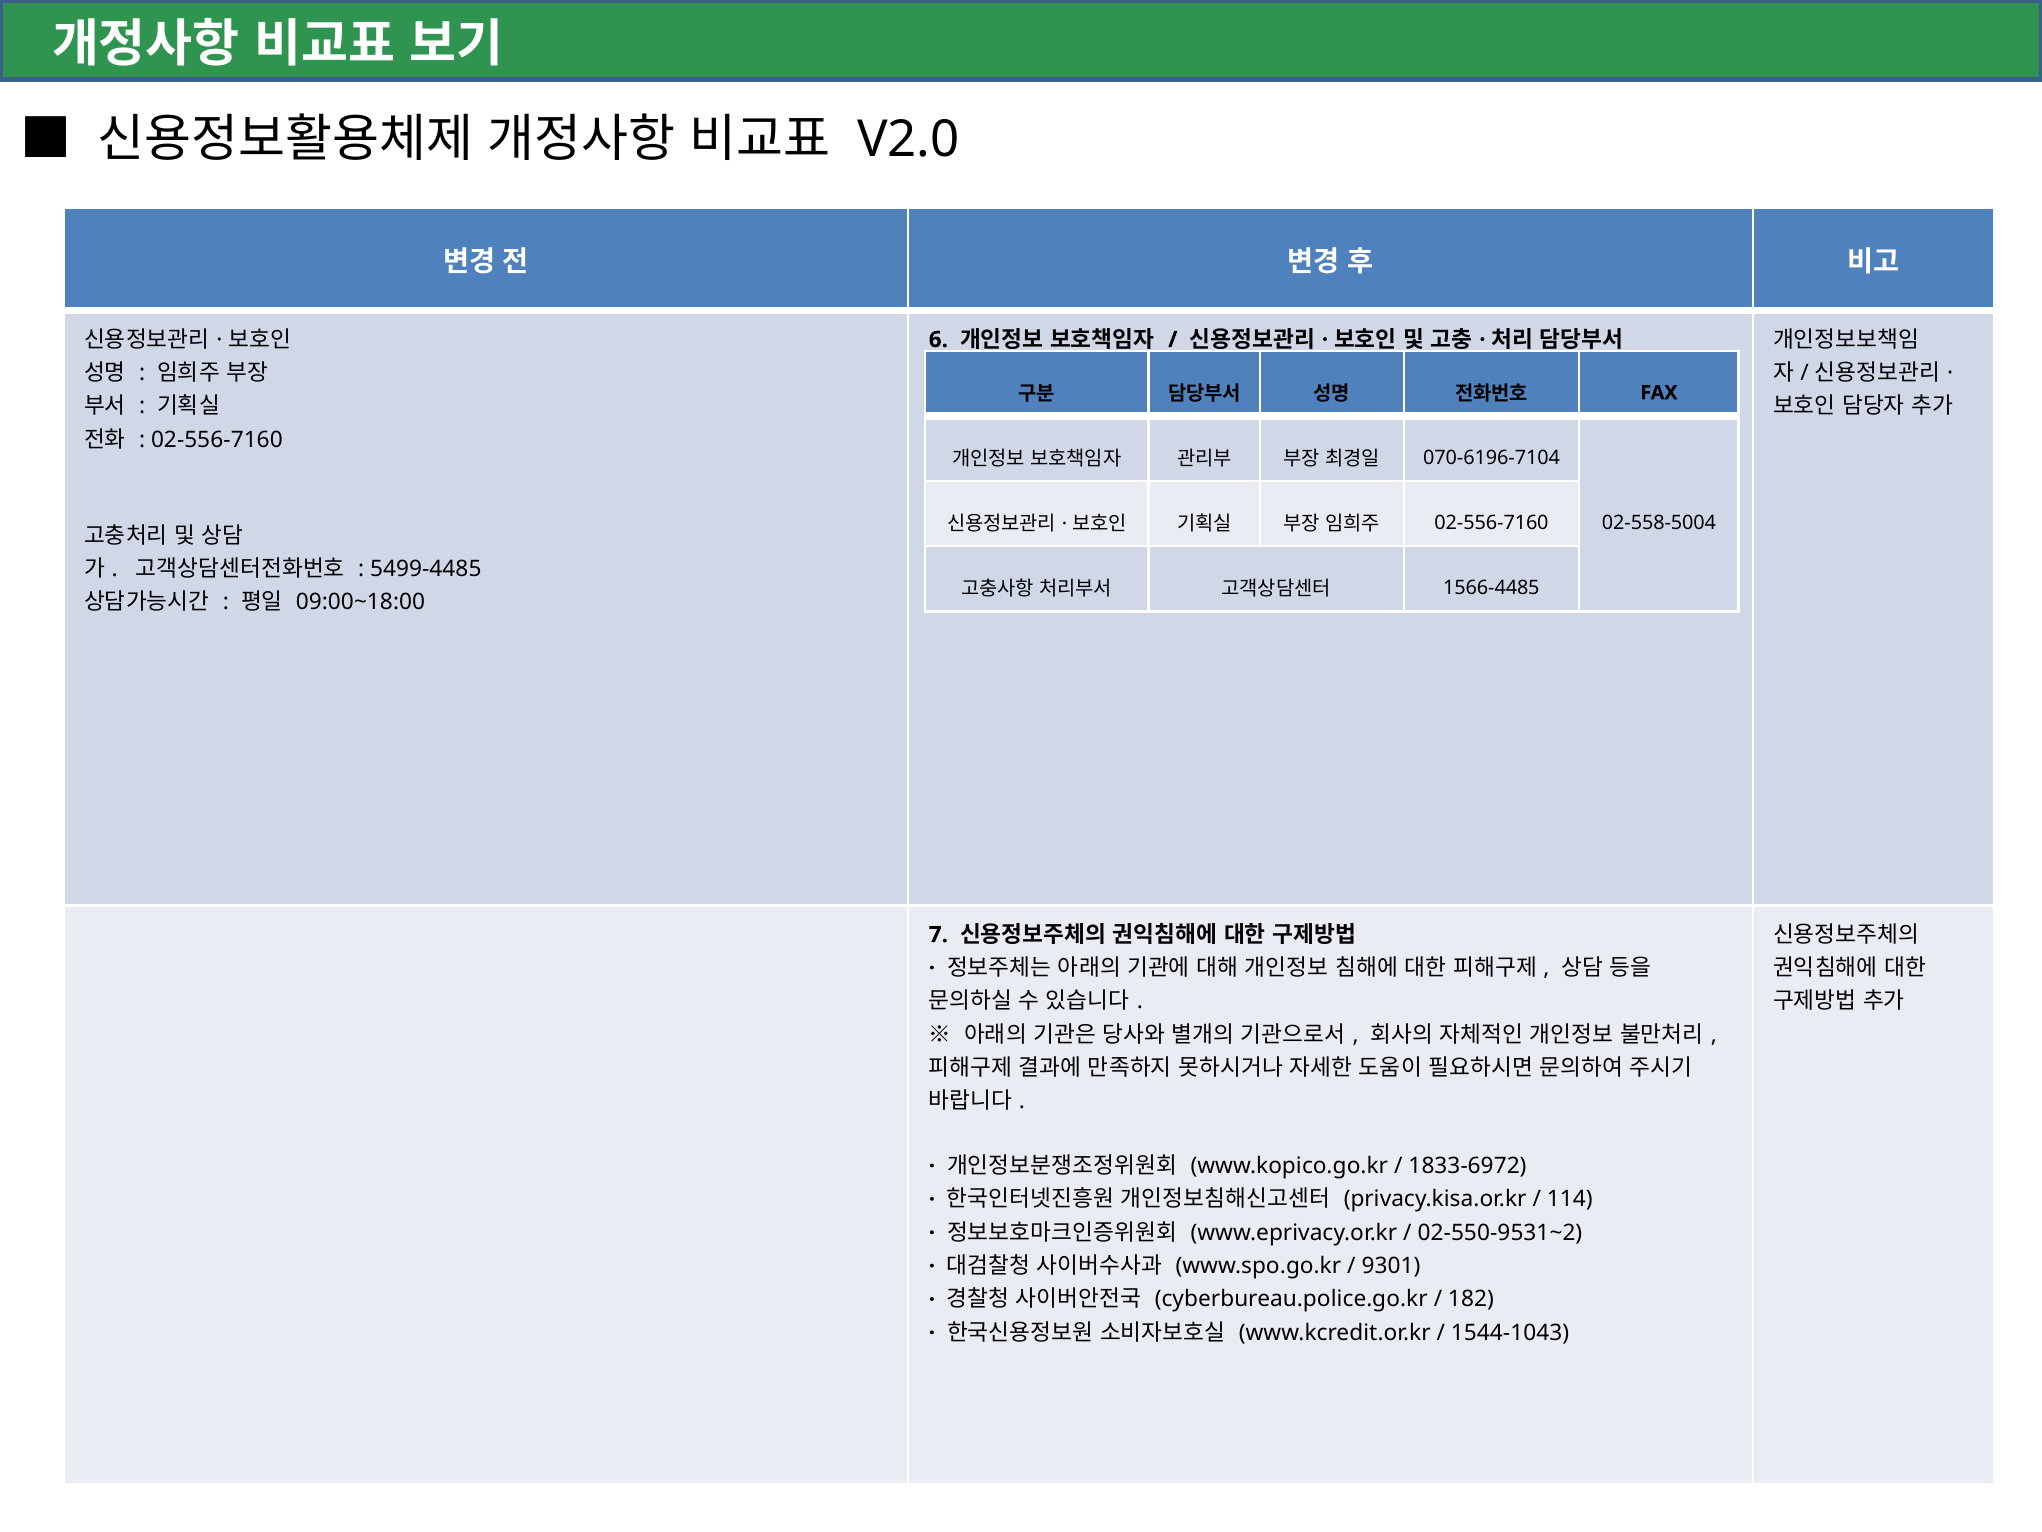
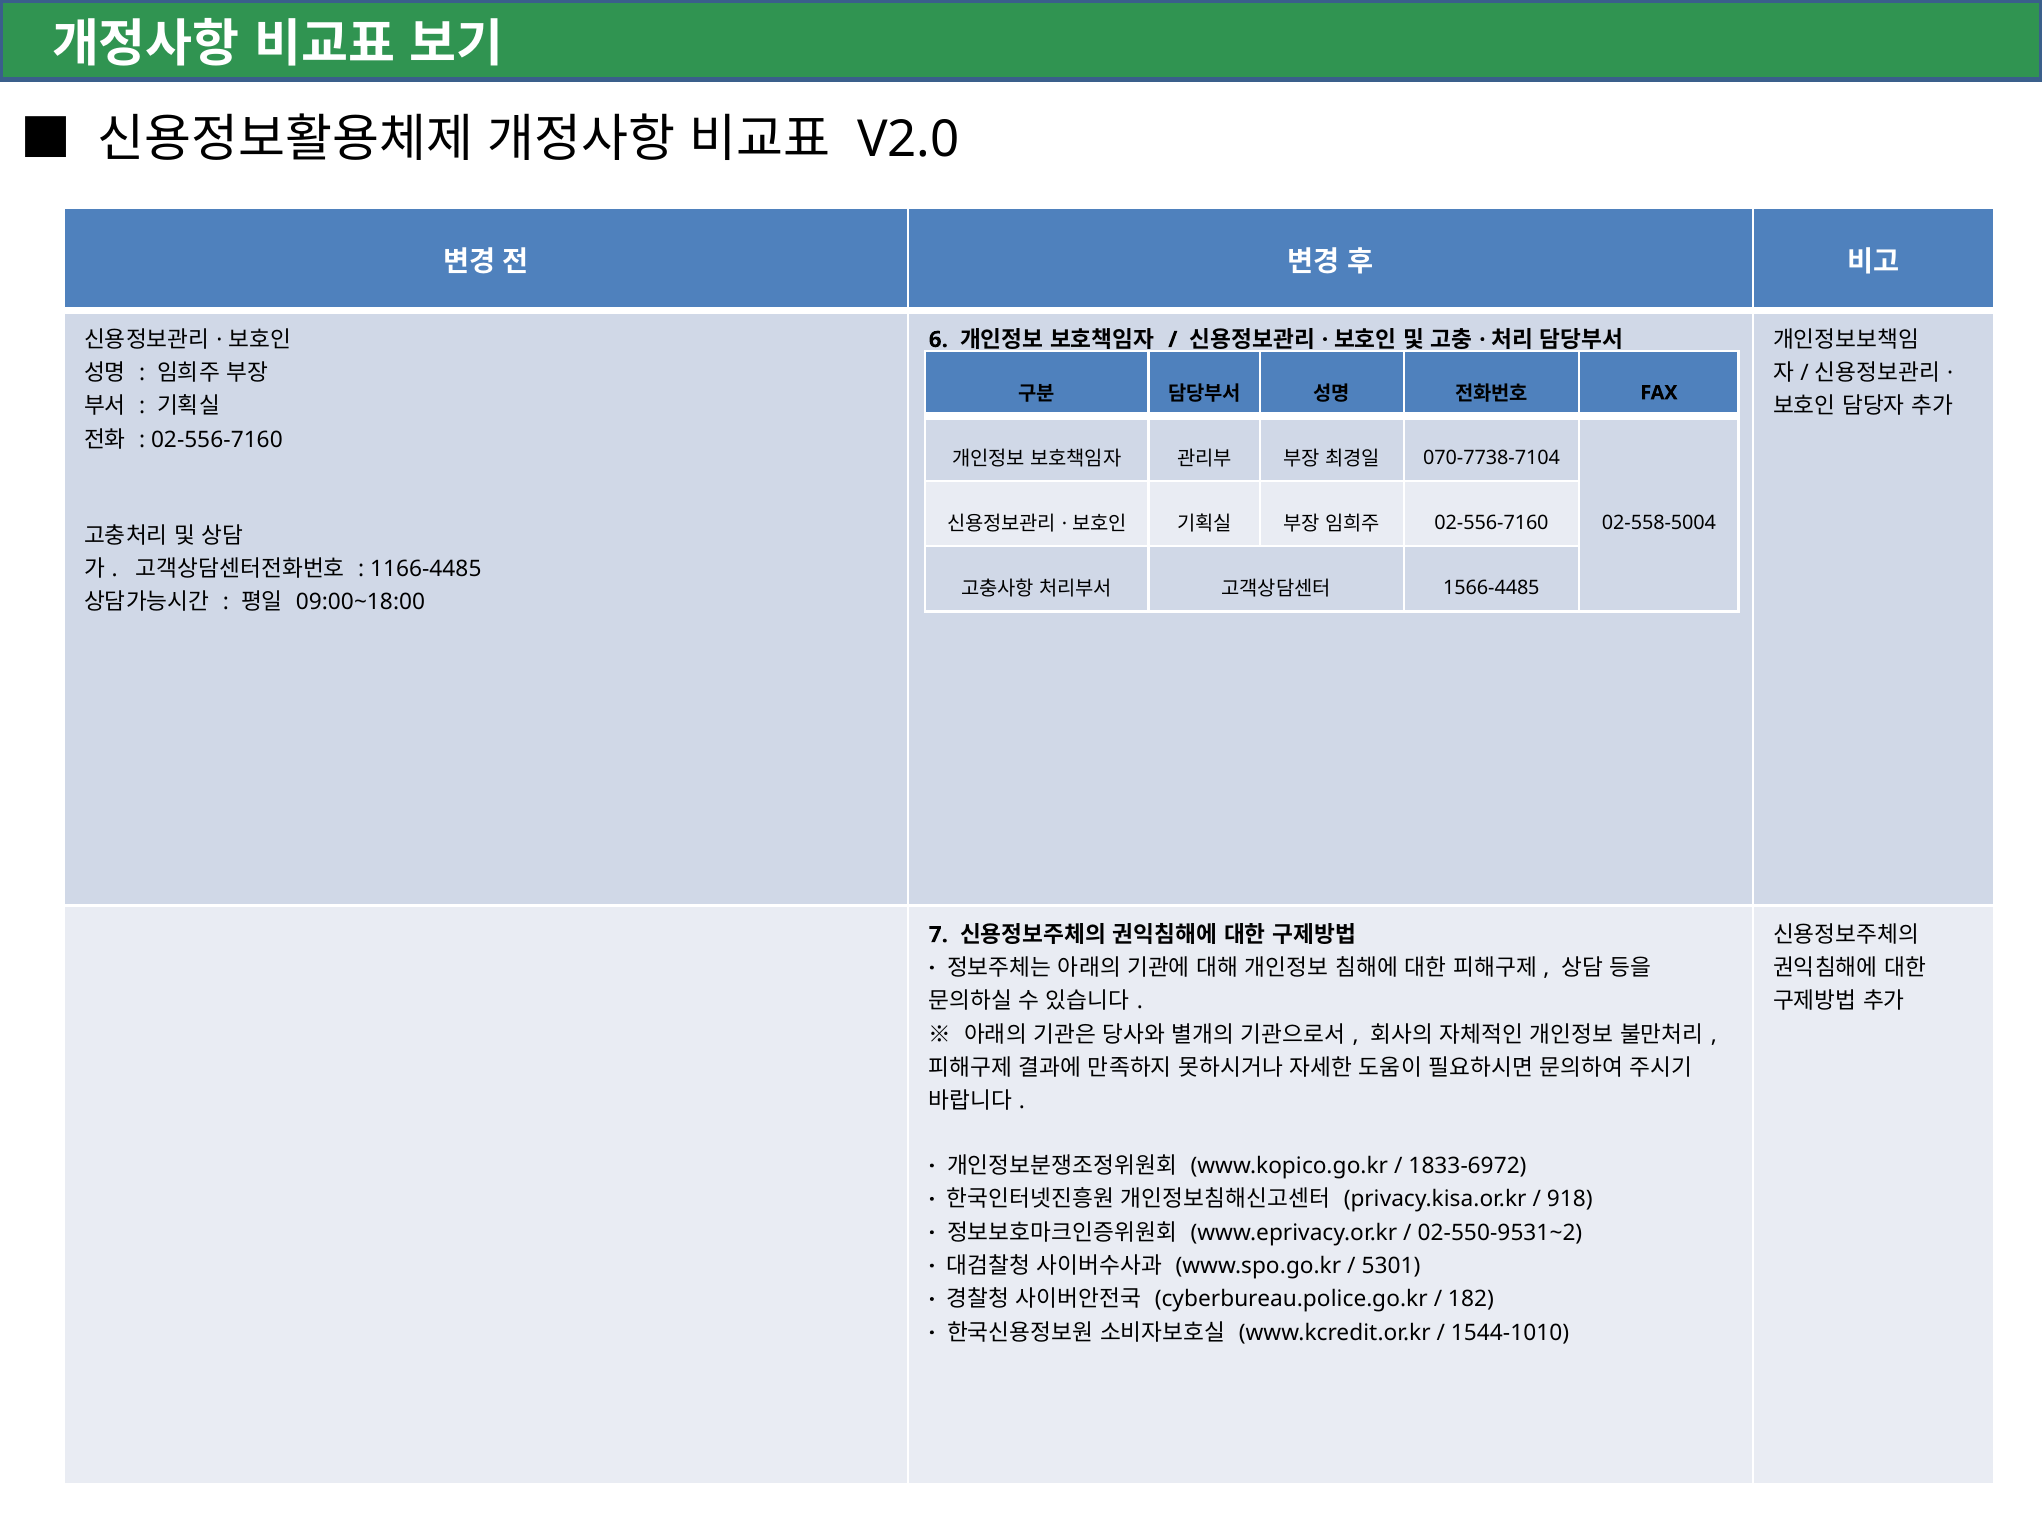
070-6196-7104: 070-6196-7104 -> 070-7738-7104 (1492, 458)
5499-4485: 5499-4485 -> 1166-4485 (426, 569)
114: 114 -> 918 (1570, 1199)
9301: 9301 -> 5301 (1391, 1266)
1544-1043: 1544-1043 -> 1544-1010 (1510, 1332)
